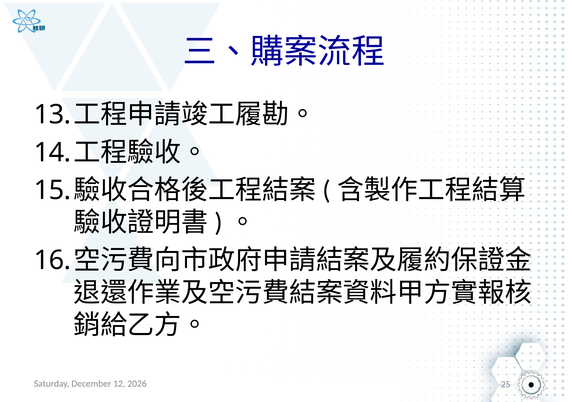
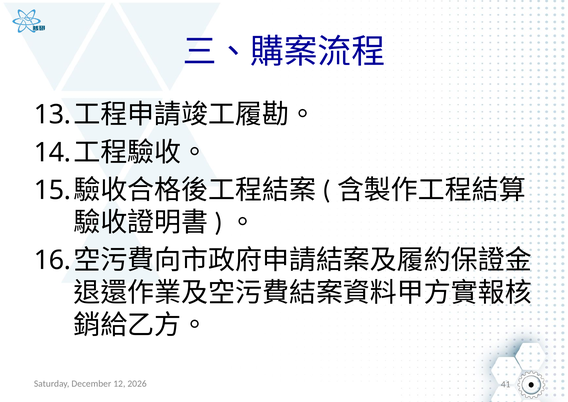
25: 25 -> 41 (506, 384)
